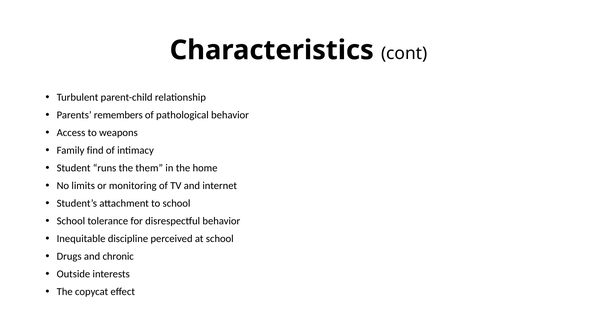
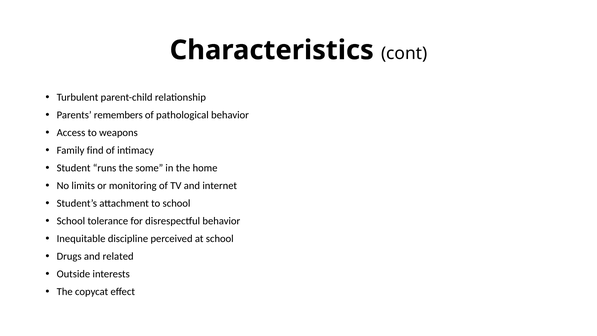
them: them -> some (149, 168)
chronic: chronic -> related (118, 256)
